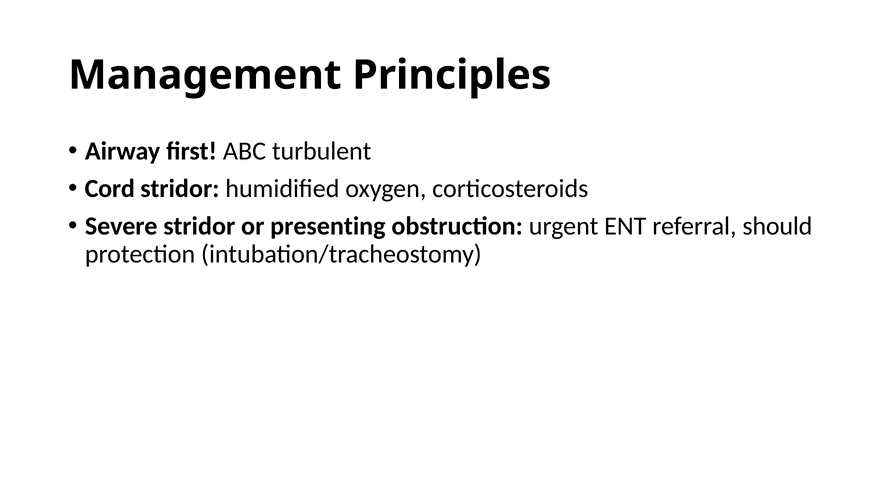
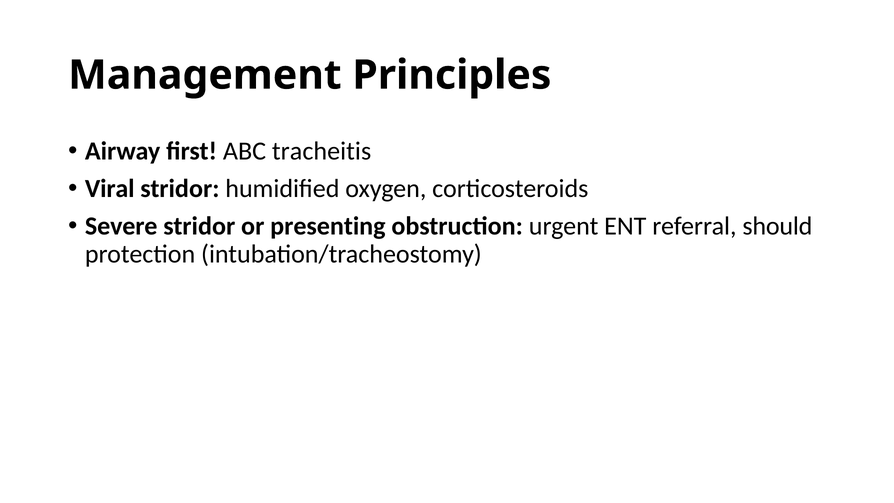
turbulent: turbulent -> tracheitis (322, 151)
Cord: Cord -> Viral (110, 189)
